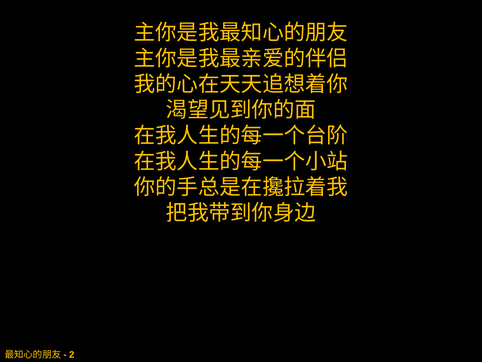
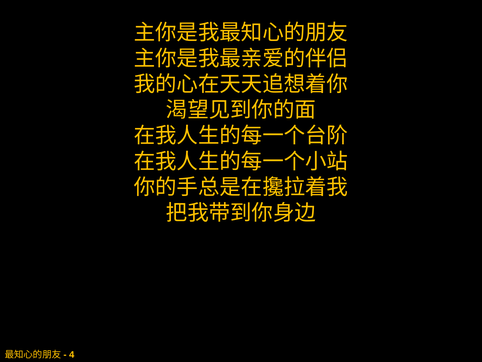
2: 2 -> 4 (72, 354)
